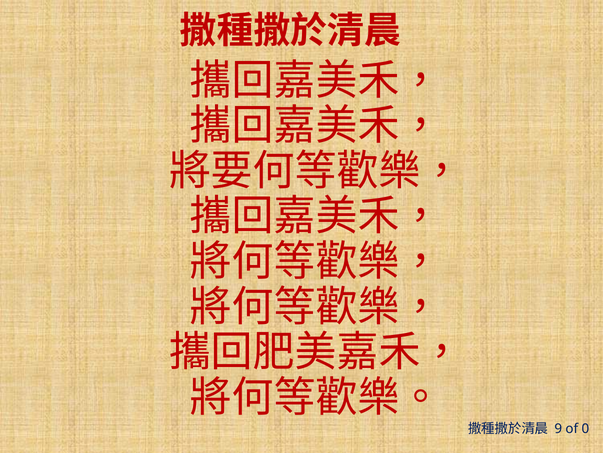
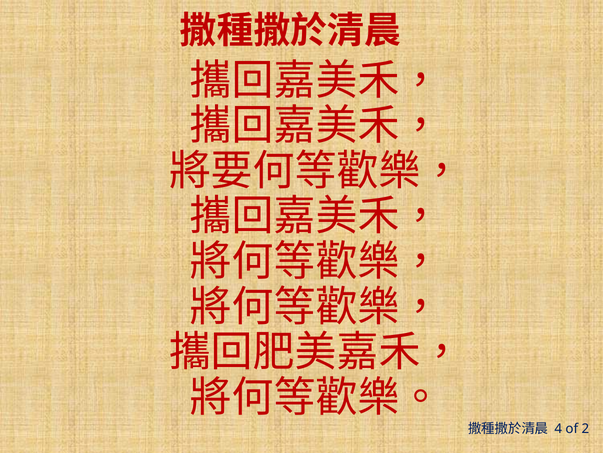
9: 9 -> 4 (558, 428)
of 0: 0 -> 2 (585, 428)
